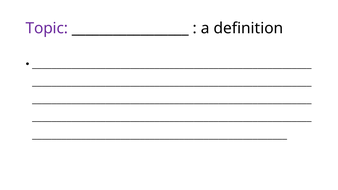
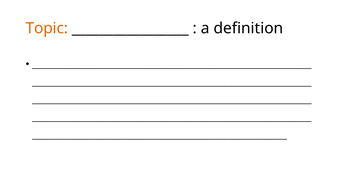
Topic colour: purple -> orange (47, 28)
